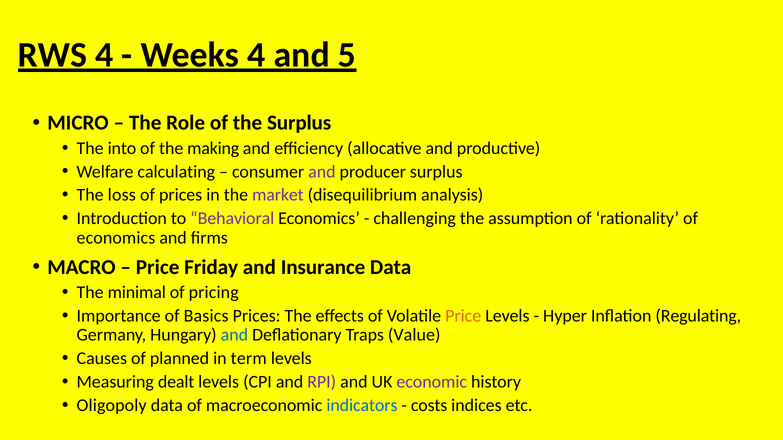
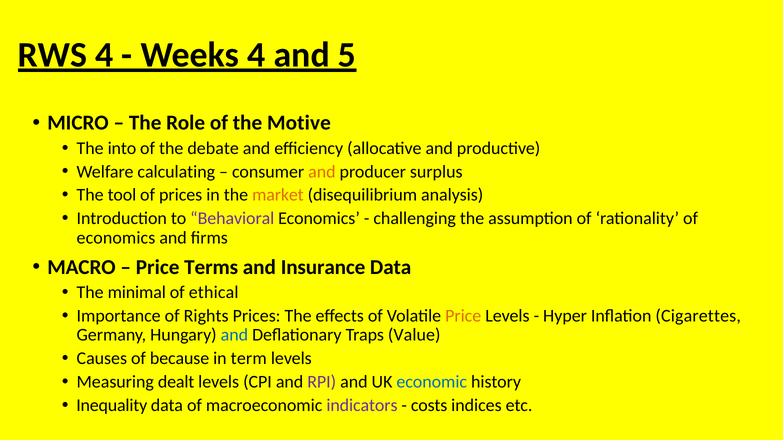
the Surplus: Surplus -> Motive (299, 123)
making: making -> debate (213, 148)
and colour: purple -> orange (322, 172)
loss: loss -> tool (122, 195)
market colour: purple -> orange (278, 195)
Friday: Friday -> Terms (211, 267)
pricing: pricing -> ethical (214, 293)
Basics: Basics -> Rights (206, 316)
Regulating: Regulating -> Cigarettes (698, 316)
planned: planned -> because (180, 359)
economic colour: purple -> blue (432, 382)
Oligopoly: Oligopoly -> Inequality (112, 406)
indicators colour: blue -> purple (362, 406)
